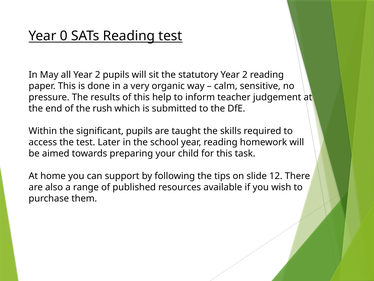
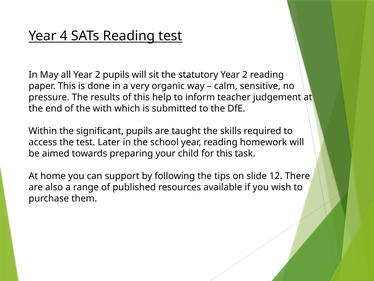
0: 0 -> 4 (64, 36)
rush: rush -> with (102, 108)
